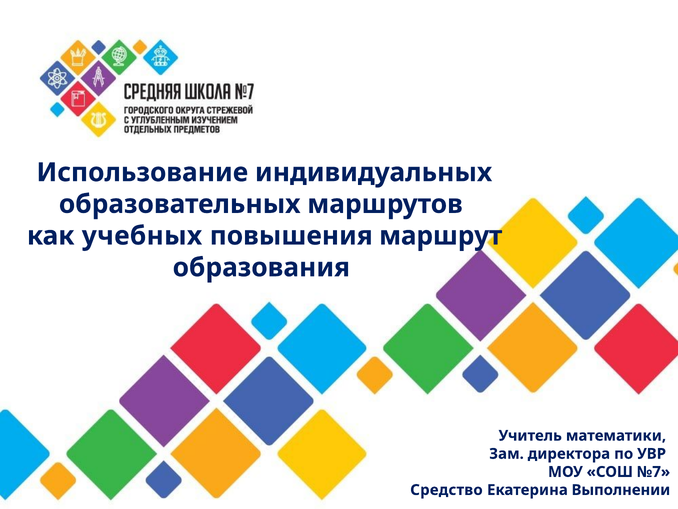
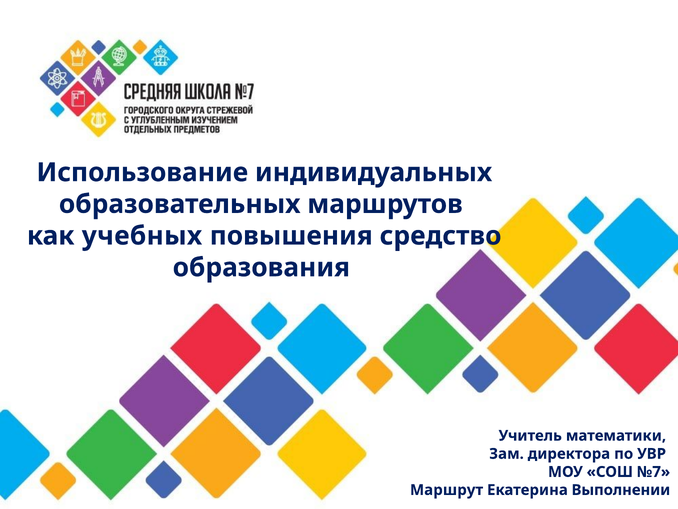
маршрут: маршрут -> средство (441, 236)
Средство: Средство -> Маршрут (447, 490)
